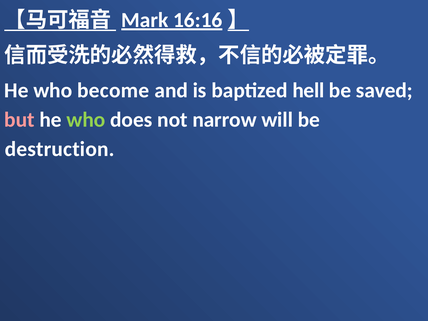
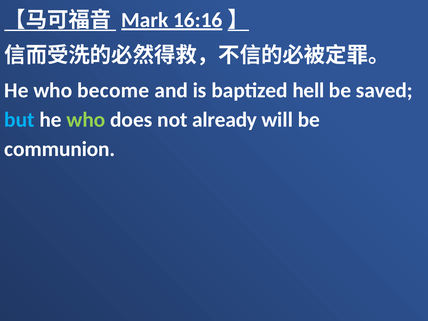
but colour: pink -> light blue (19, 120)
narrow: narrow -> already (225, 120)
destruction: destruction -> communion (60, 149)
